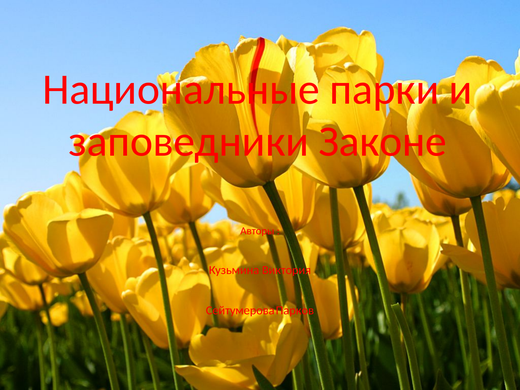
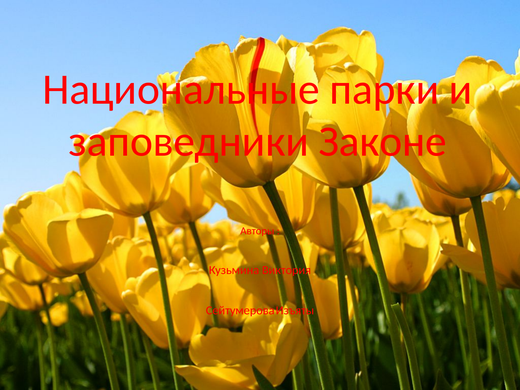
Парков: Парков -> Изъяты (295, 310)
